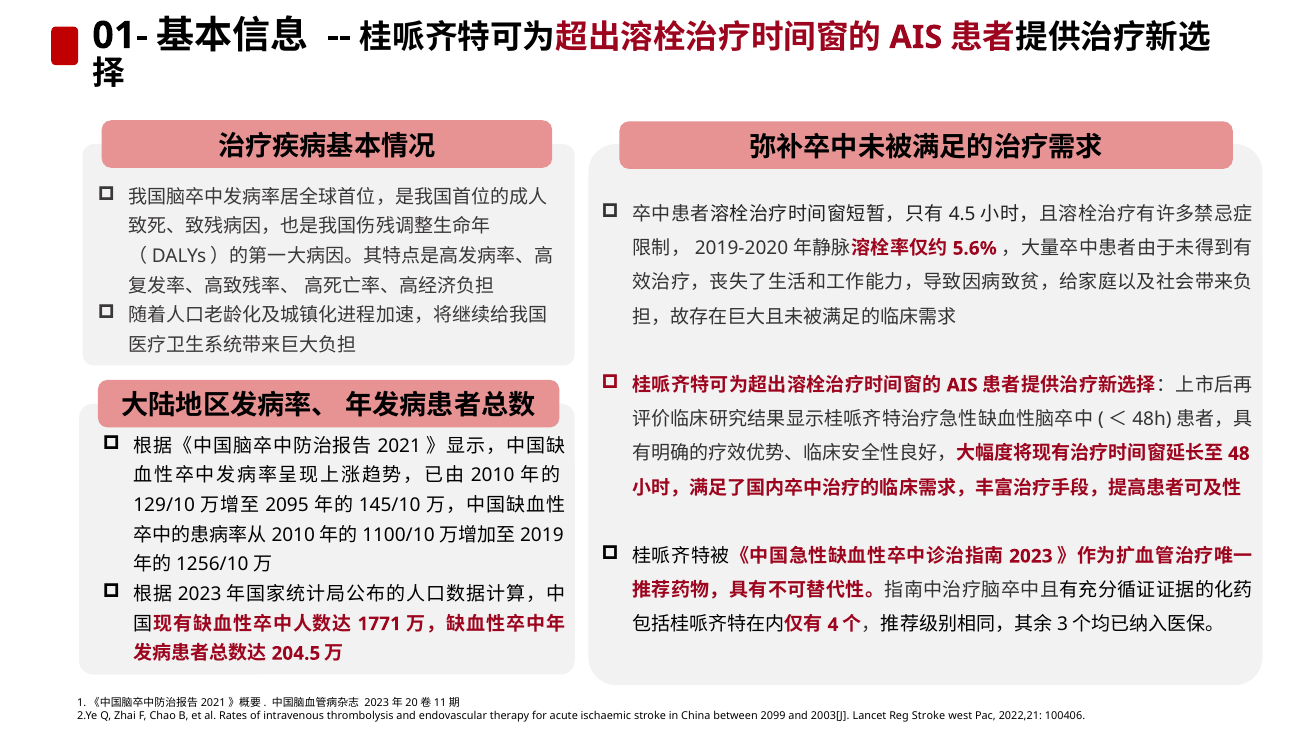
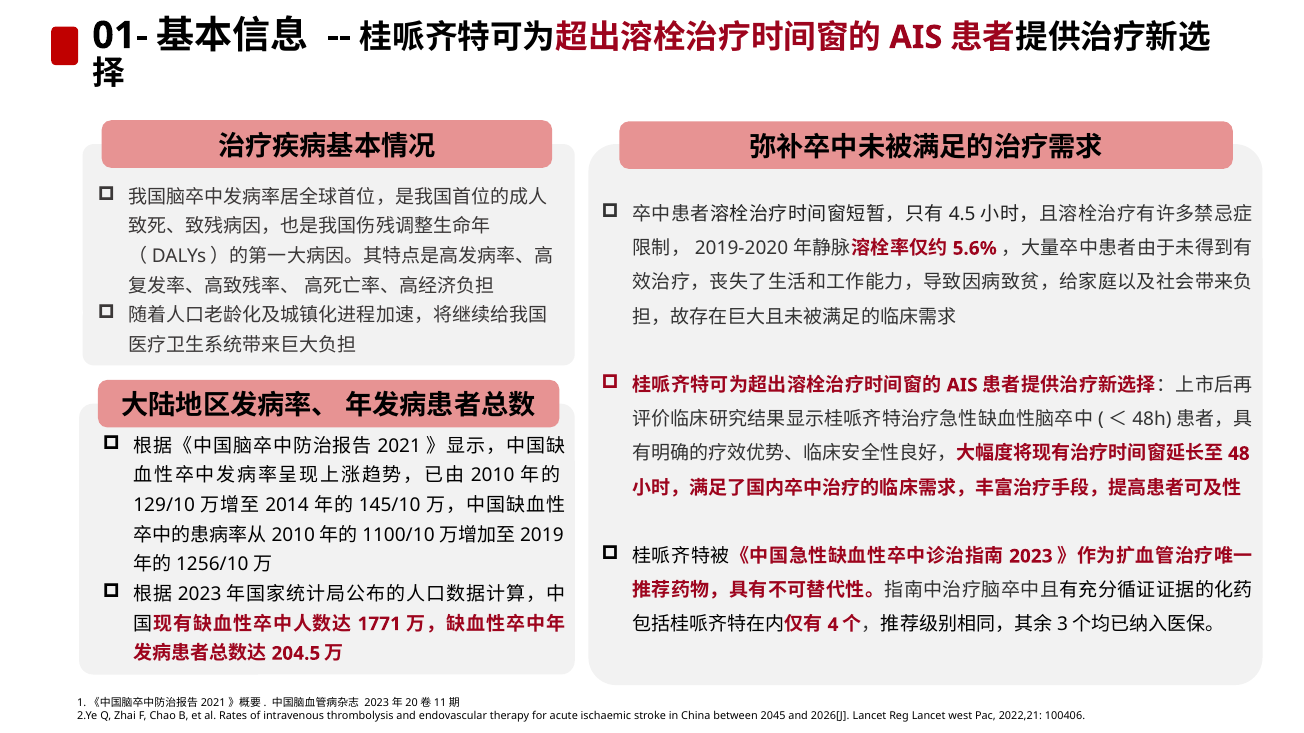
2095: 2095 -> 2014 (287, 506)
2099: 2099 -> 2045 (773, 716)
2003[J: 2003[J -> 2026[J (830, 716)
Reg Stroke: Stroke -> Lancet (929, 716)
